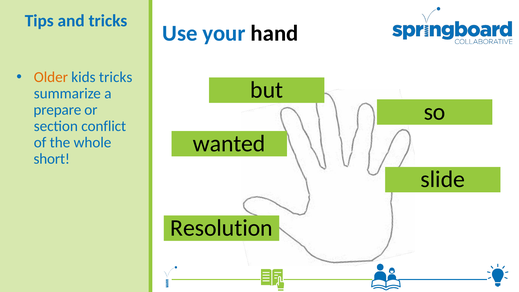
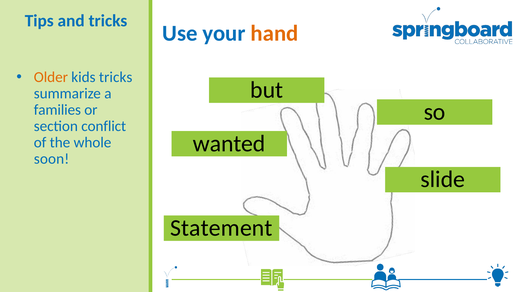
hand colour: black -> orange (275, 33)
prepare: prepare -> families (57, 110)
short: short -> soon (52, 159)
Resolution: Resolution -> Statement (221, 228)
